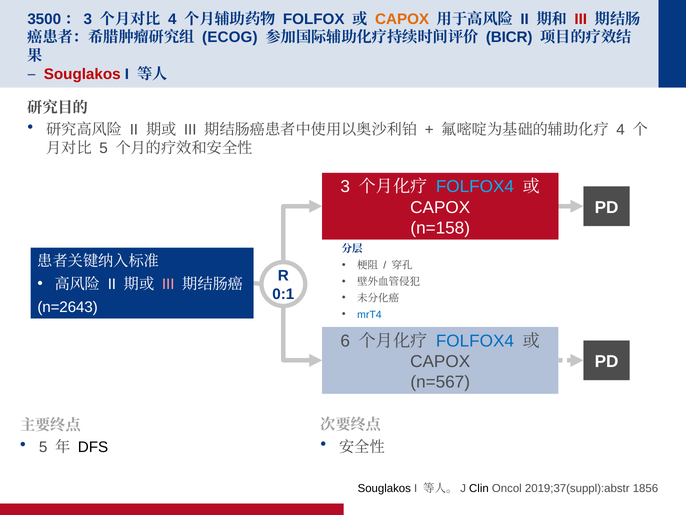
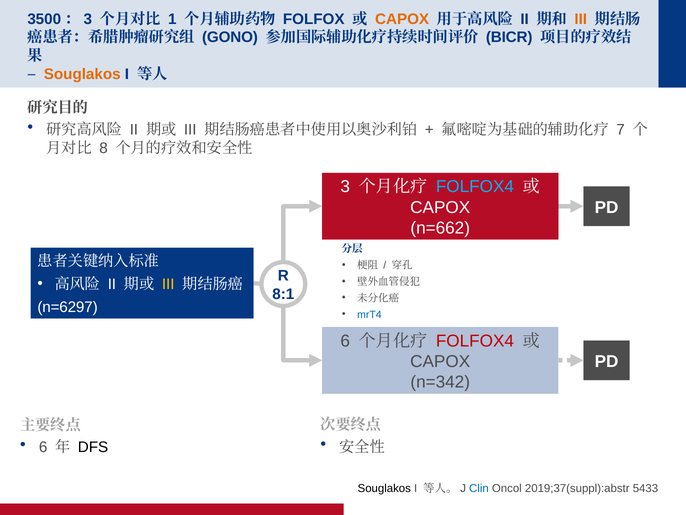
4: 4 -> 1 (172, 19)
III colour: red -> orange (581, 19)
ECOG: ECOG -> GONO (230, 37)
Souglakos colour: red -> orange (82, 74)
4: 4 -> 7 (621, 130)
5: 5 -> 8 (104, 148)
n=158: n=158 -> n=662 (440, 228)
III colour: pink -> yellow (168, 284)
0:1: 0:1 -> 8:1 (283, 294)
n=2643: n=2643 -> n=6297 (68, 307)
FOLFOX4 colour: blue -> red (475, 341)
n=567: n=567 -> n=342 (440, 382)
5: 5 -> 6 (43, 447)
Clin colour: black -> blue (479, 488)
1856: 1856 -> 5433 (645, 488)
